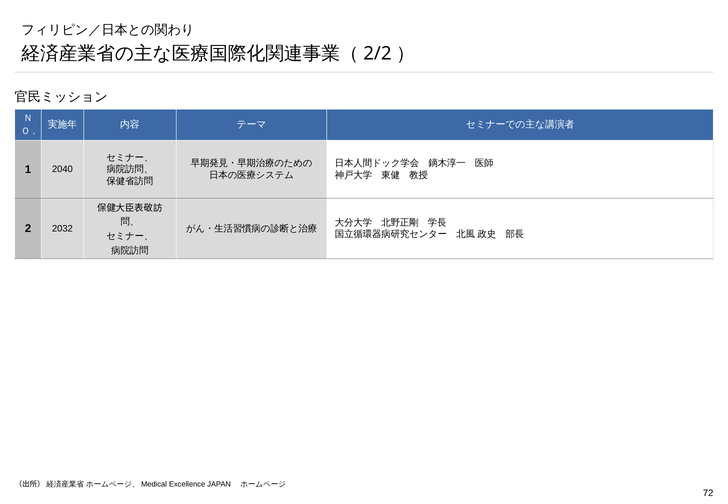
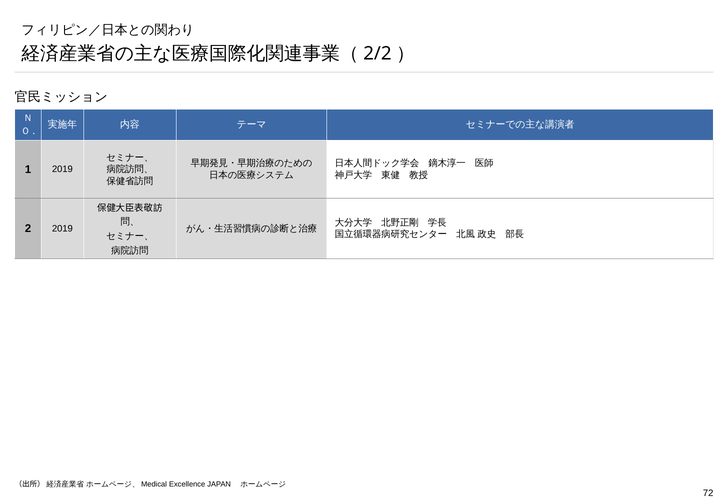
1 2040: 2040 -> 2019 (62, 169)
2 2032: 2032 -> 2019 (62, 229)
